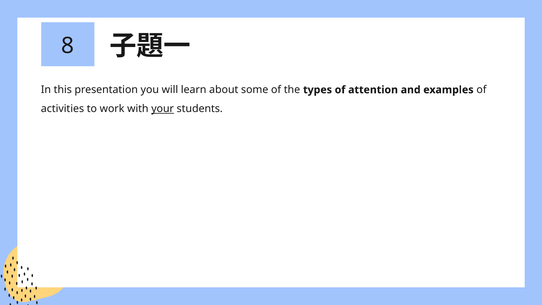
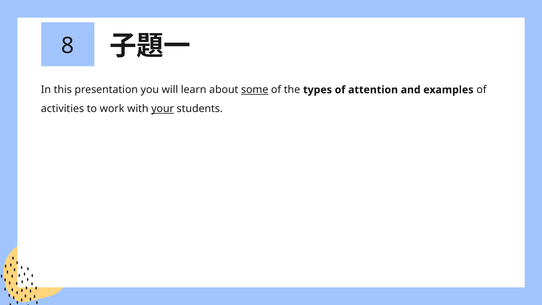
some underline: none -> present (255, 90)
